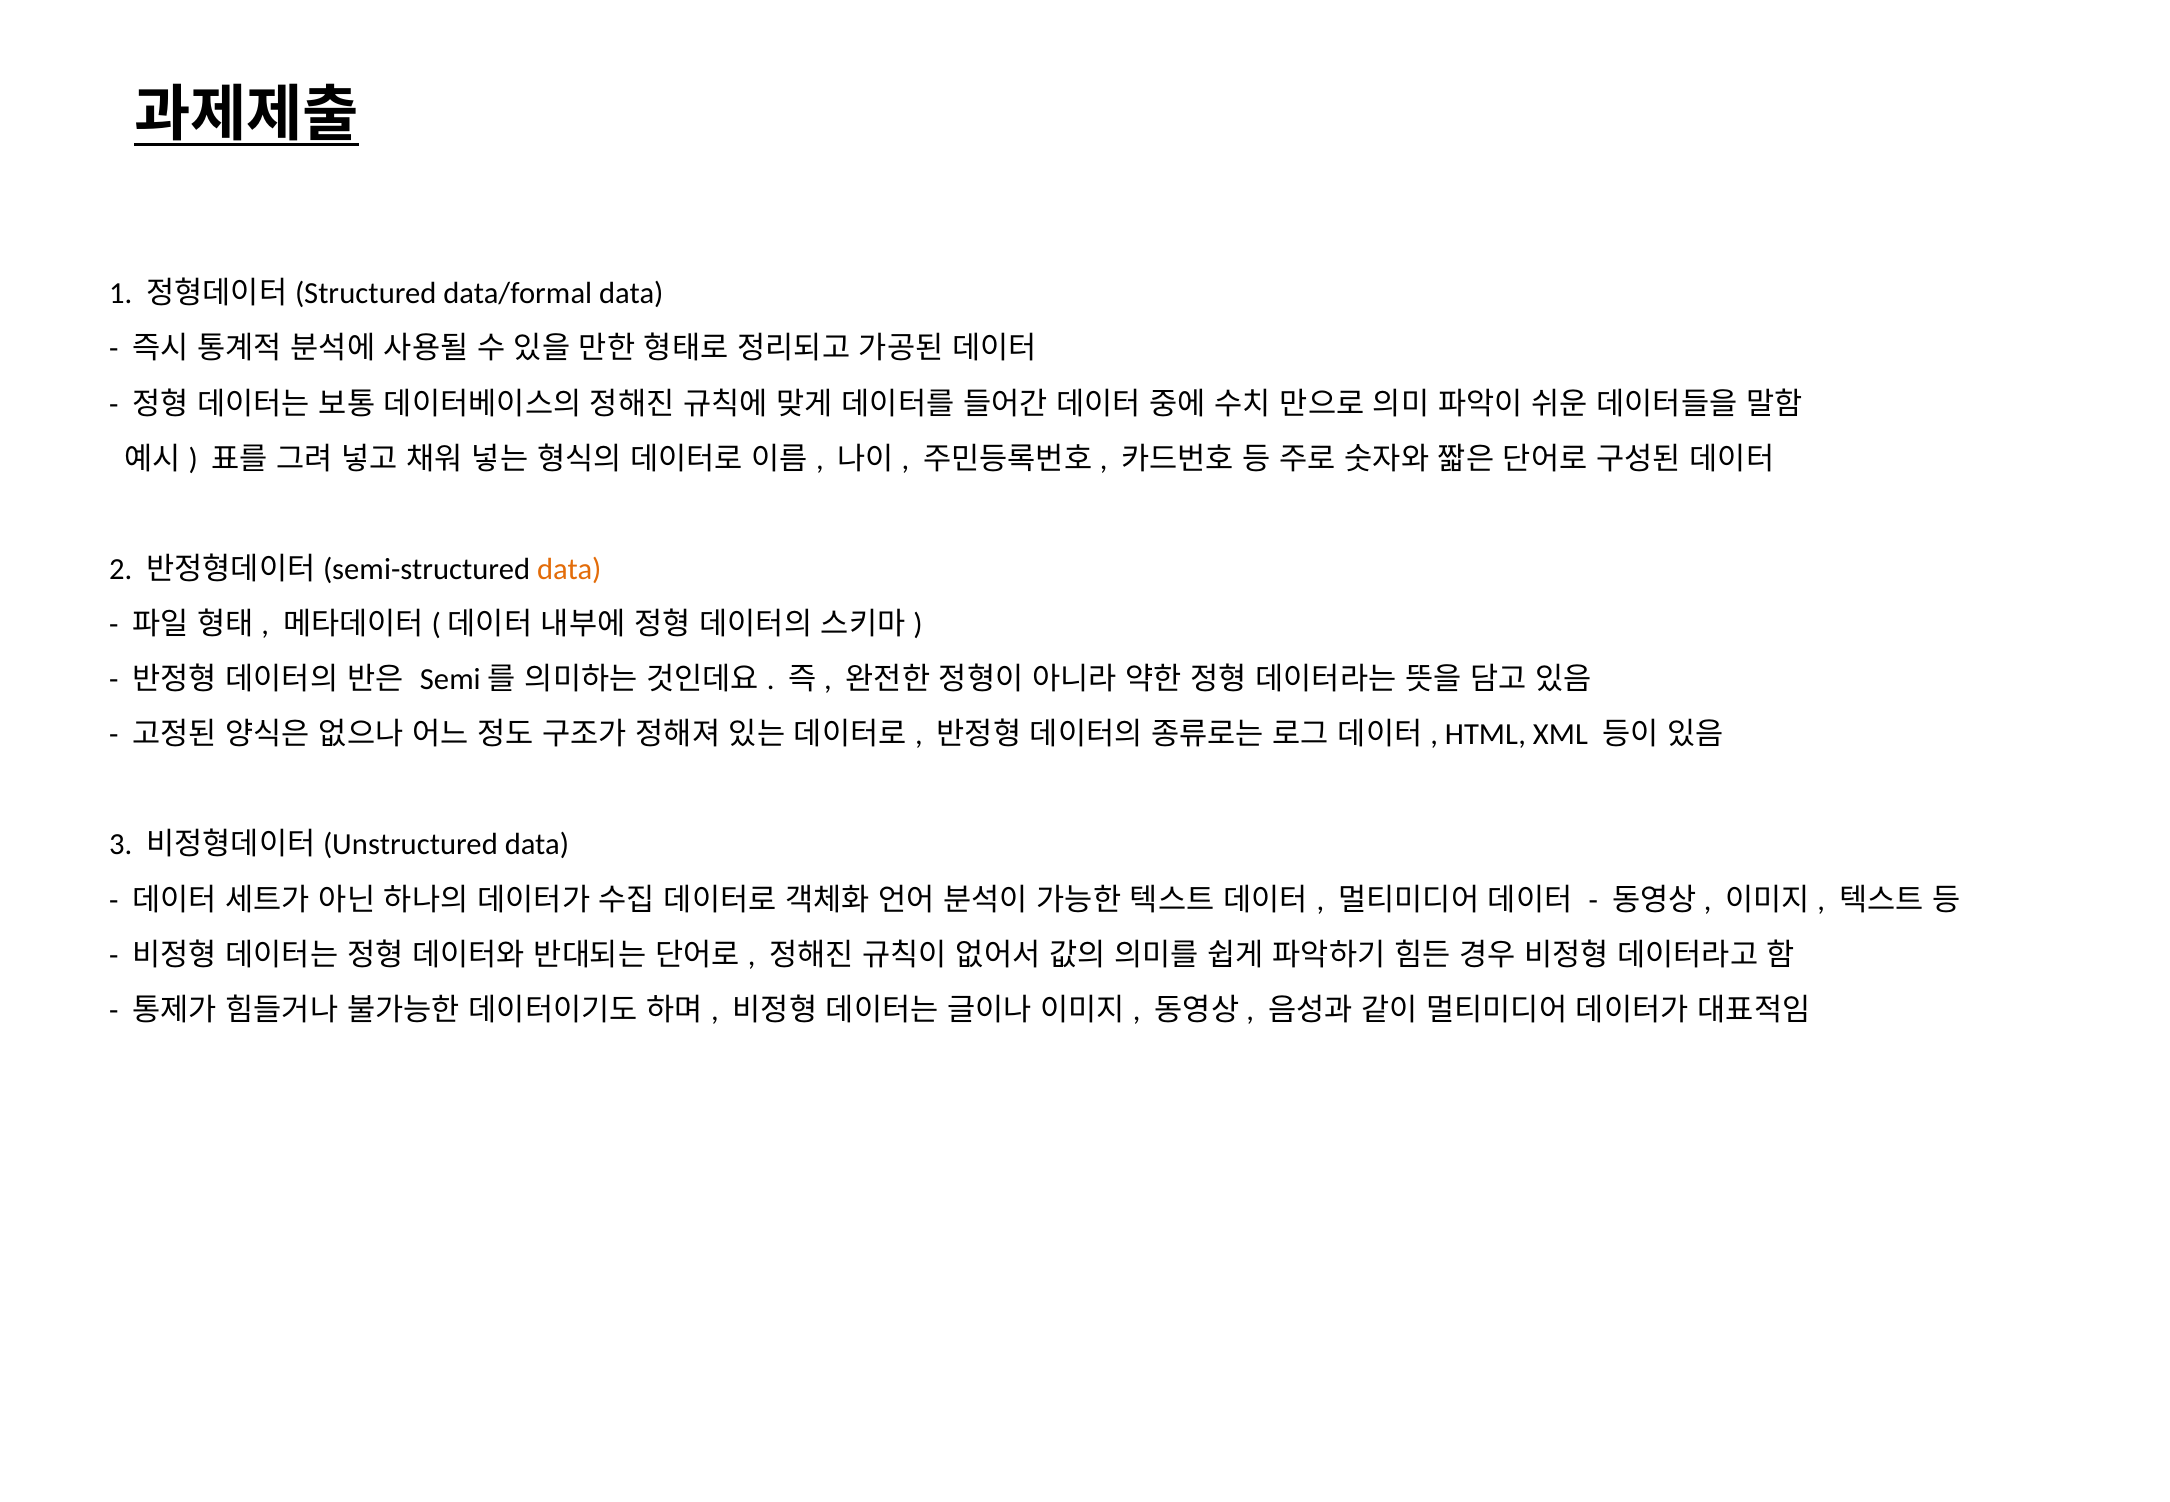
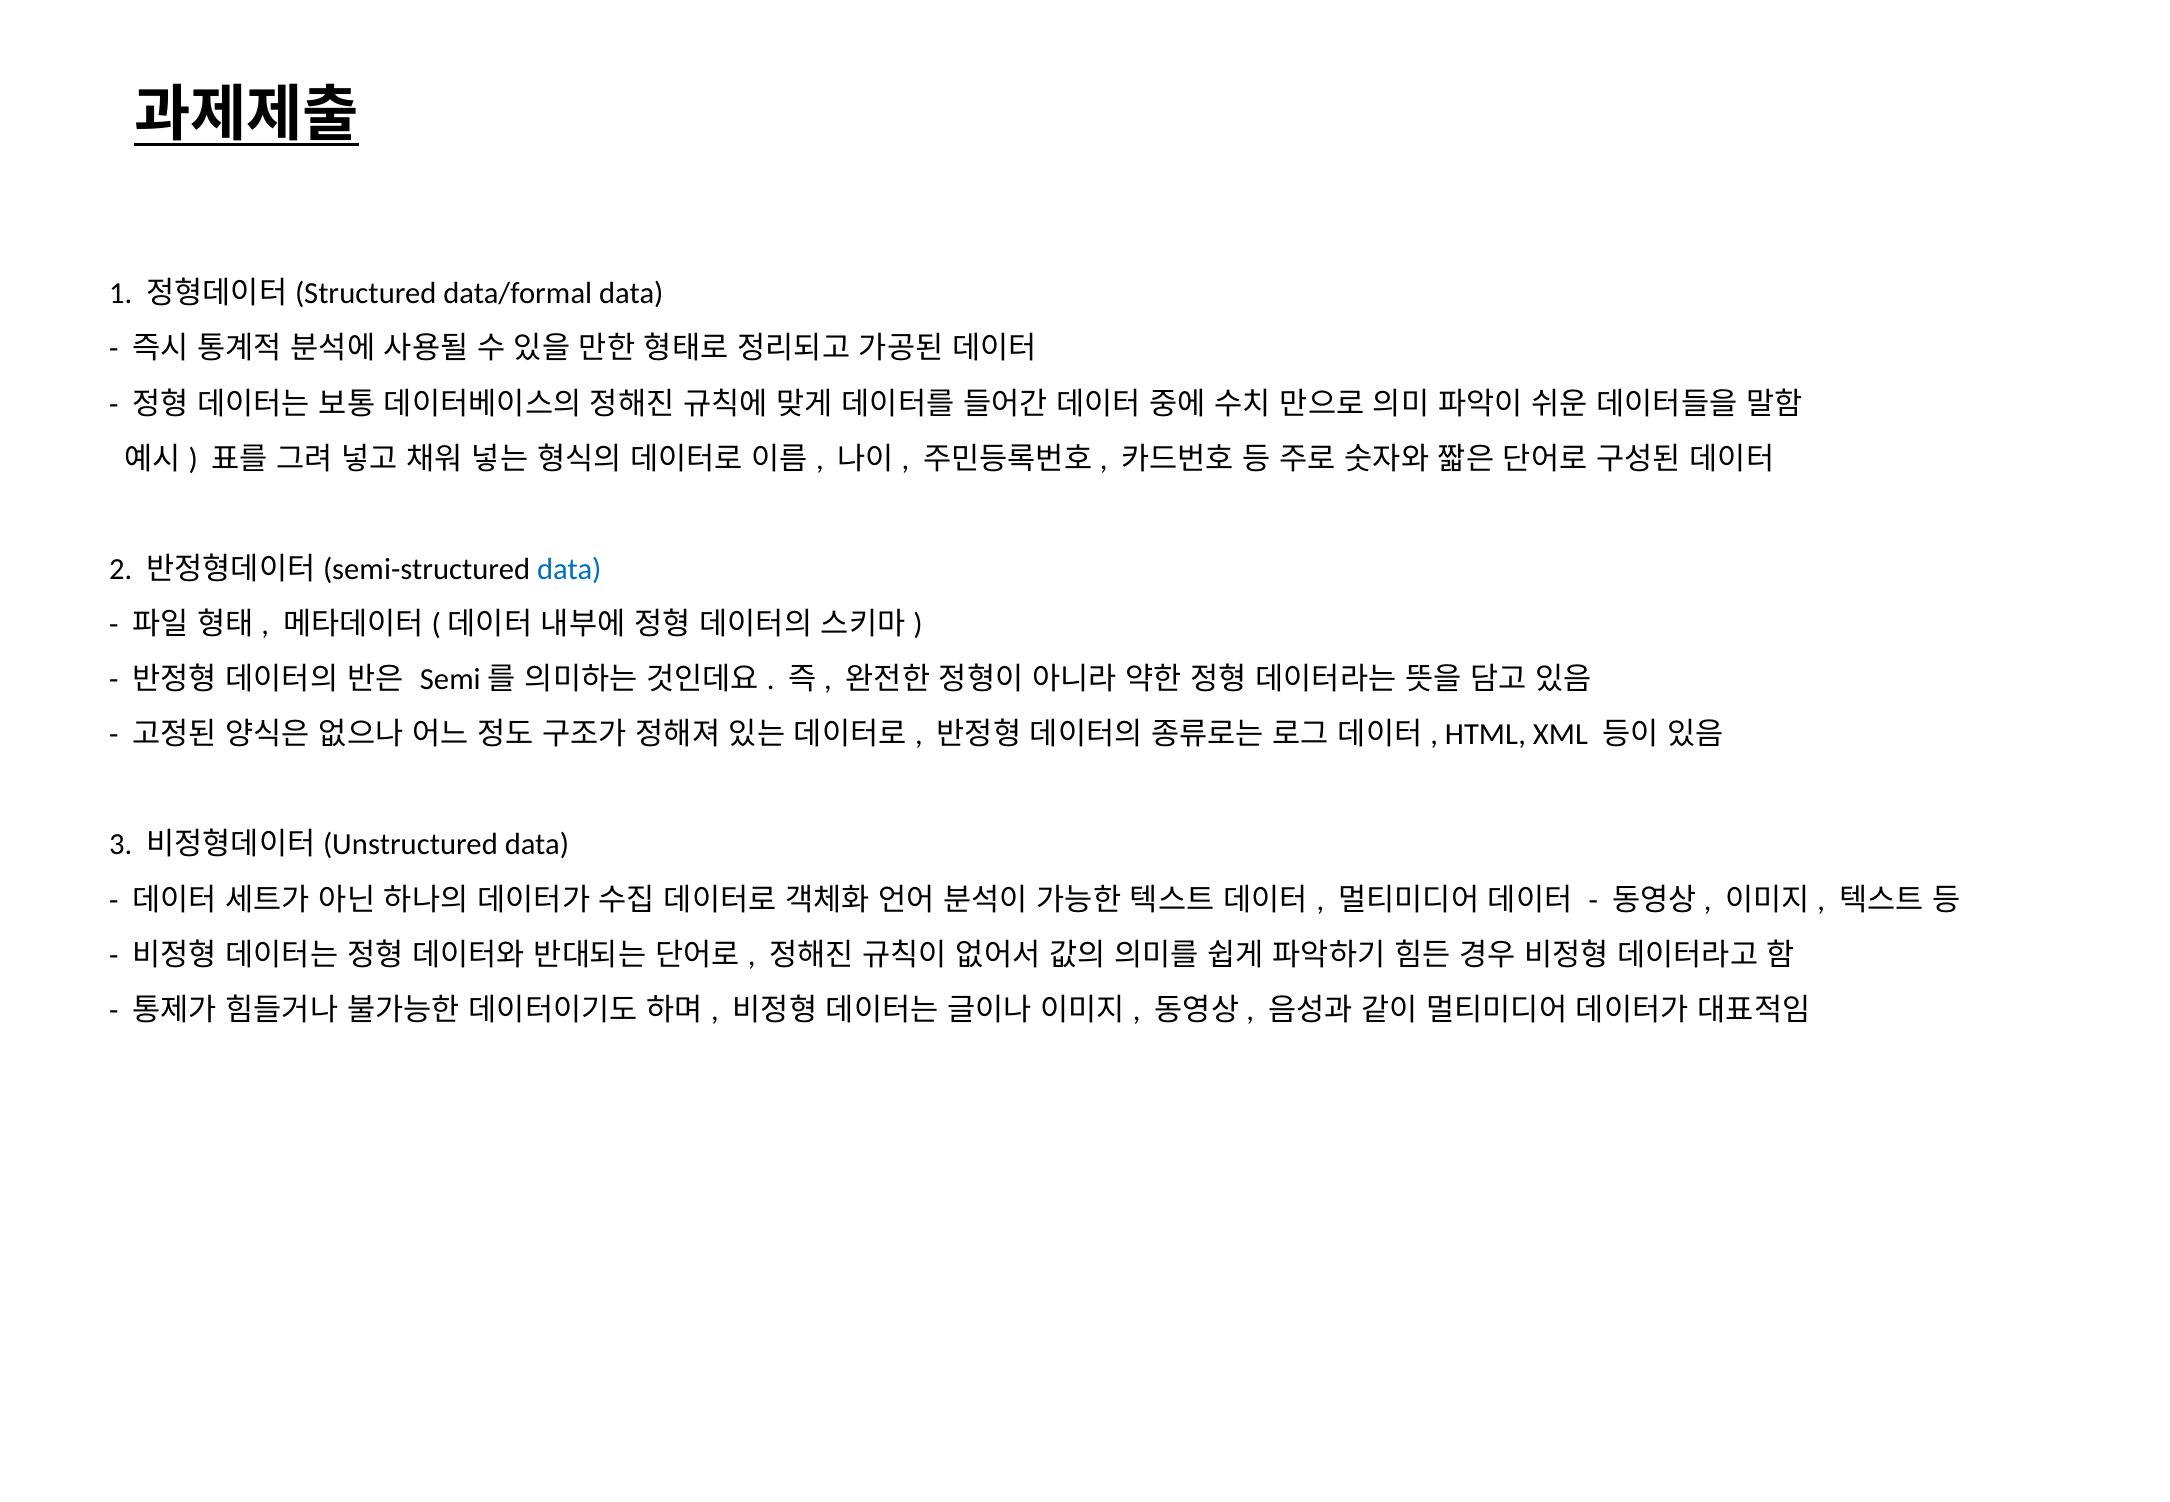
data colour: orange -> blue (569, 569)
